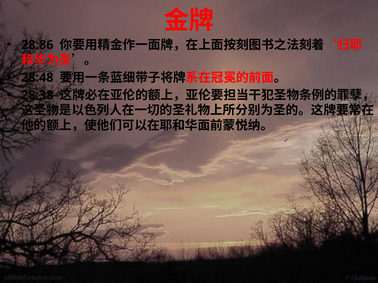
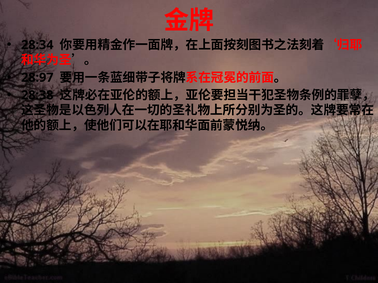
28:86: 28:86 -> 28:34 (37, 45)
28:48: 28:48 -> 28:97 (37, 78)
